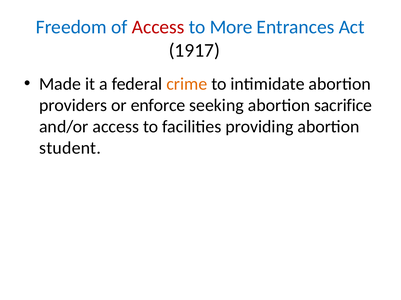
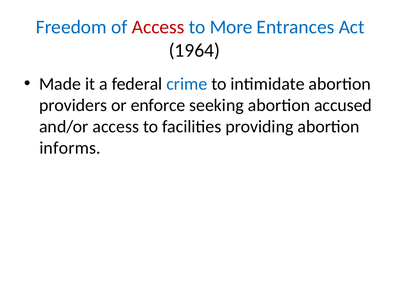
1917: 1917 -> 1964 (194, 50)
crime colour: orange -> blue (187, 84)
sacrifice: sacrifice -> accused (343, 106)
student: student -> informs (70, 148)
